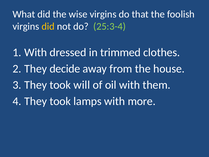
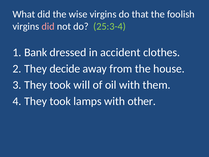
did colour: yellow -> pink (48, 26)
With: With -> Bank (36, 52)
trimmed: trimmed -> accident (120, 52)
more: more -> other (142, 101)
